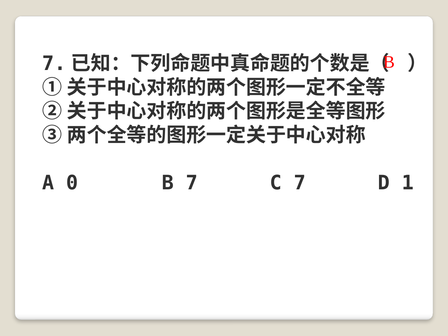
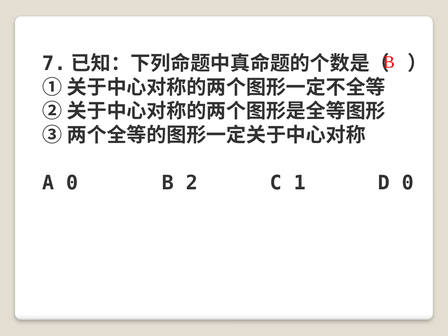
B 7: 7 -> 2 (192, 183)
C 7: 7 -> 1 (300, 183)
D 1: 1 -> 0 (408, 183)
